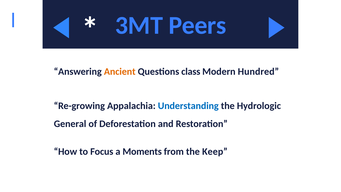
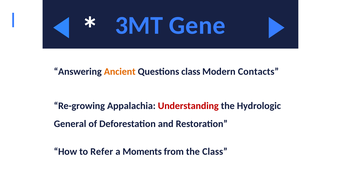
Peers: Peers -> Gene (197, 25)
Hundred: Hundred -> Contacts (258, 71)
Understanding colour: blue -> red (188, 106)
Focus: Focus -> Refer (102, 151)
the Keep: Keep -> Class (215, 151)
